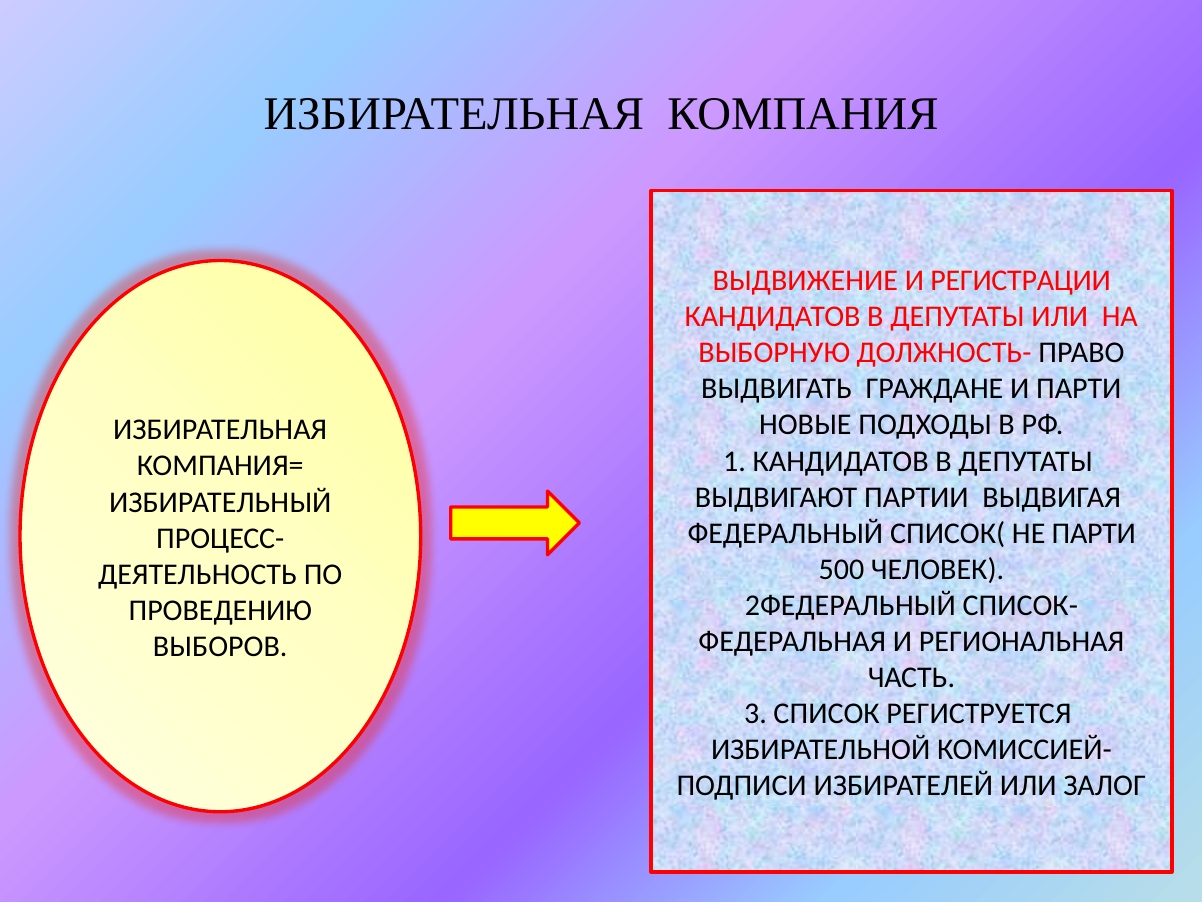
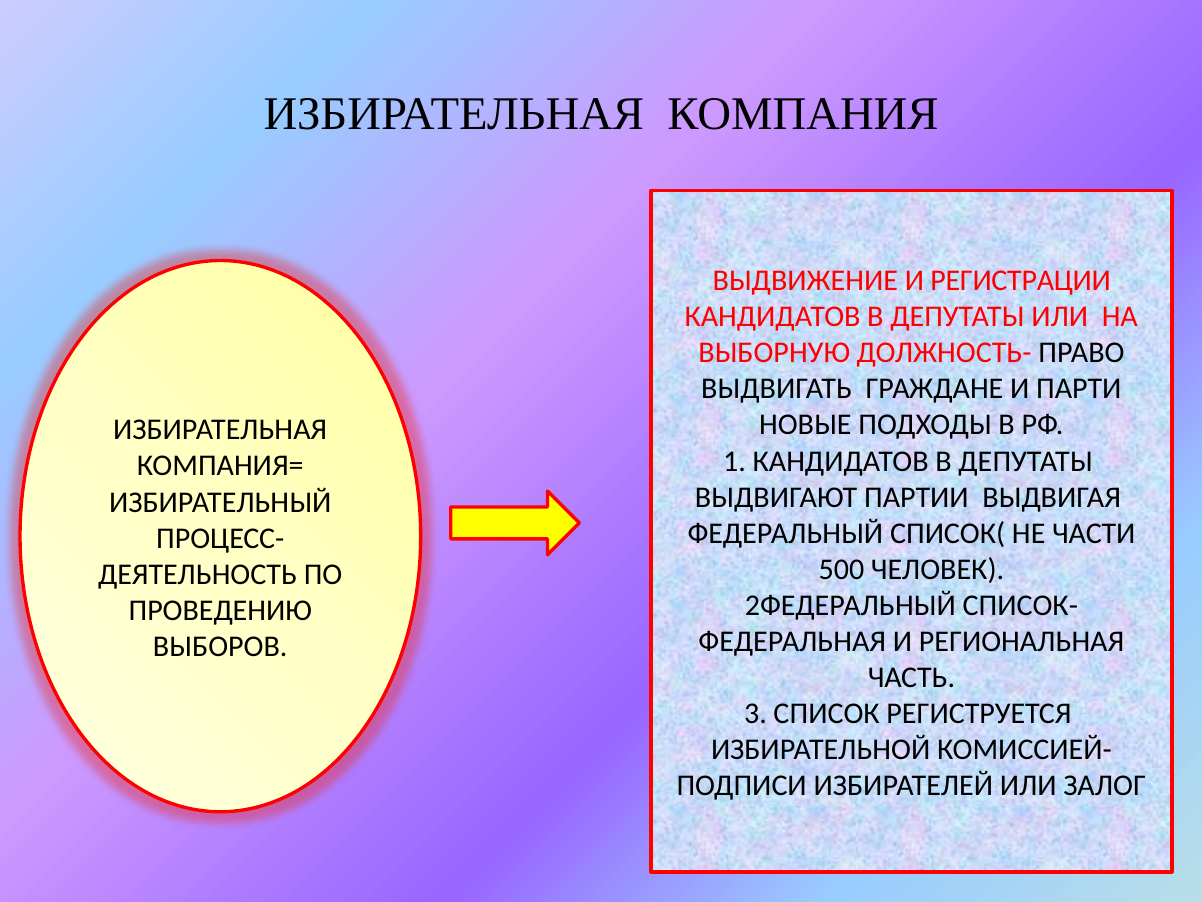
НЕ ПАРТИ: ПАРТИ -> ЧАСТИ (1094, 533)
